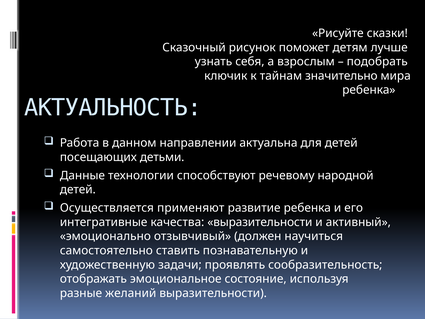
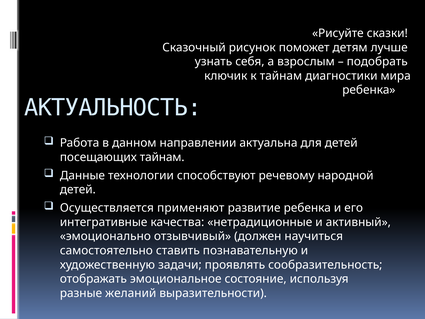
значительно: значительно -> диагностики (341, 76)
посещающих детьми: детьми -> тайнам (162, 157)
качества выразительности: выразительности -> нетрадиционные (260, 222)
